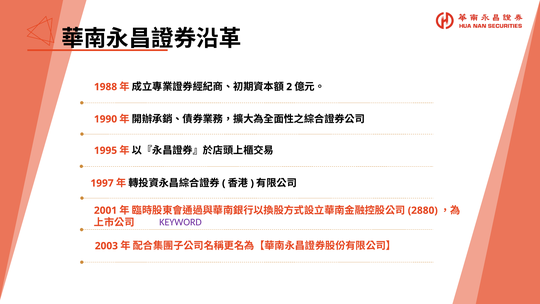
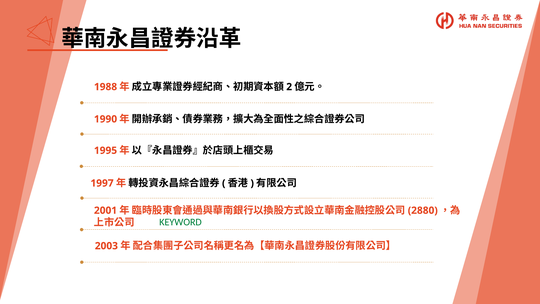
KEYWORD colour: purple -> green (181, 222)
